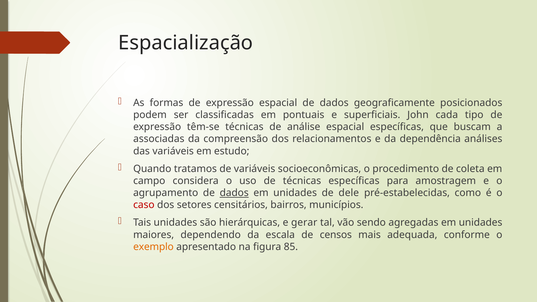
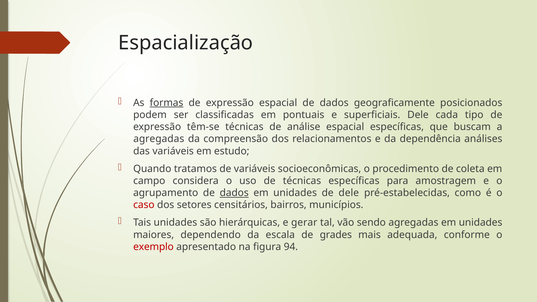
formas underline: none -> present (167, 103)
superficiais John: John -> Dele (418, 115)
associadas: associadas -> agregadas (159, 139)
censos: censos -> grades (336, 235)
exemplo colour: orange -> red (153, 247)
85: 85 -> 94 (291, 247)
